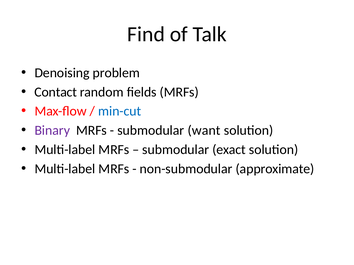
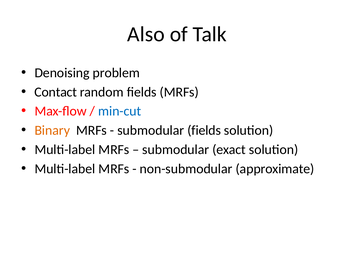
Find: Find -> Also (146, 34)
Binary colour: purple -> orange (52, 131)
submodular want: want -> fields (204, 131)
